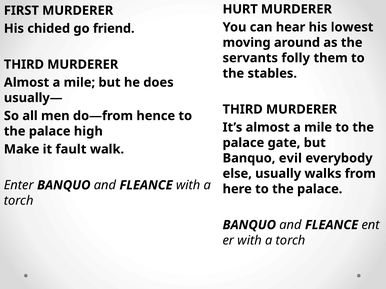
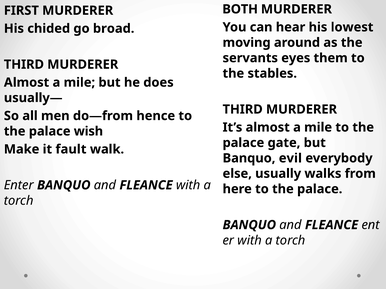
HURT: HURT -> BOTH (240, 9)
friend: friend -> broad (114, 29)
folly: folly -> eyes (296, 58)
high: high -> wish (88, 131)
